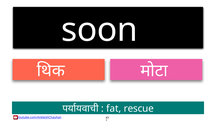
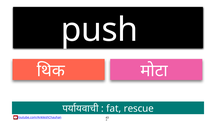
soon: soon -> push (99, 30)
